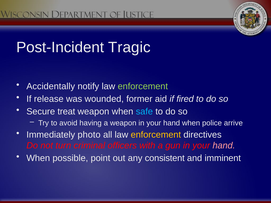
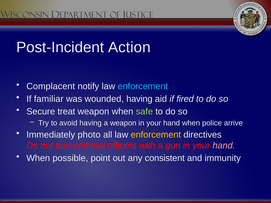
Tragic: Tragic -> Action (129, 47)
Accidentally: Accidentally -> Complacent (51, 86)
enforcement colour: light green -> light blue (143, 86)
release: release -> familiar (49, 99)
wounded former: former -> having (139, 99)
safe colour: light blue -> light green (144, 112)
imminent: imminent -> immunity (223, 158)
